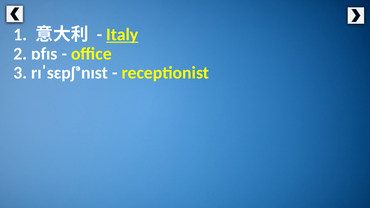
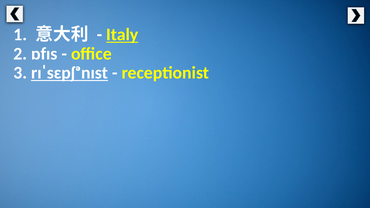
rɪˈsɛpʃᵊnɪst underline: none -> present (70, 73)
